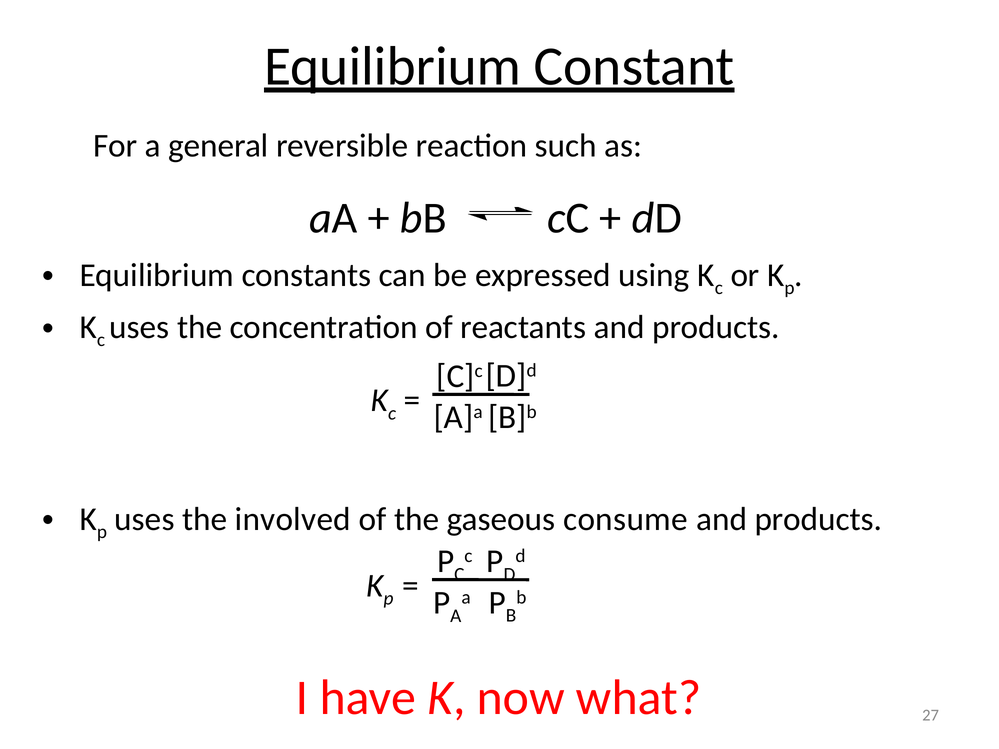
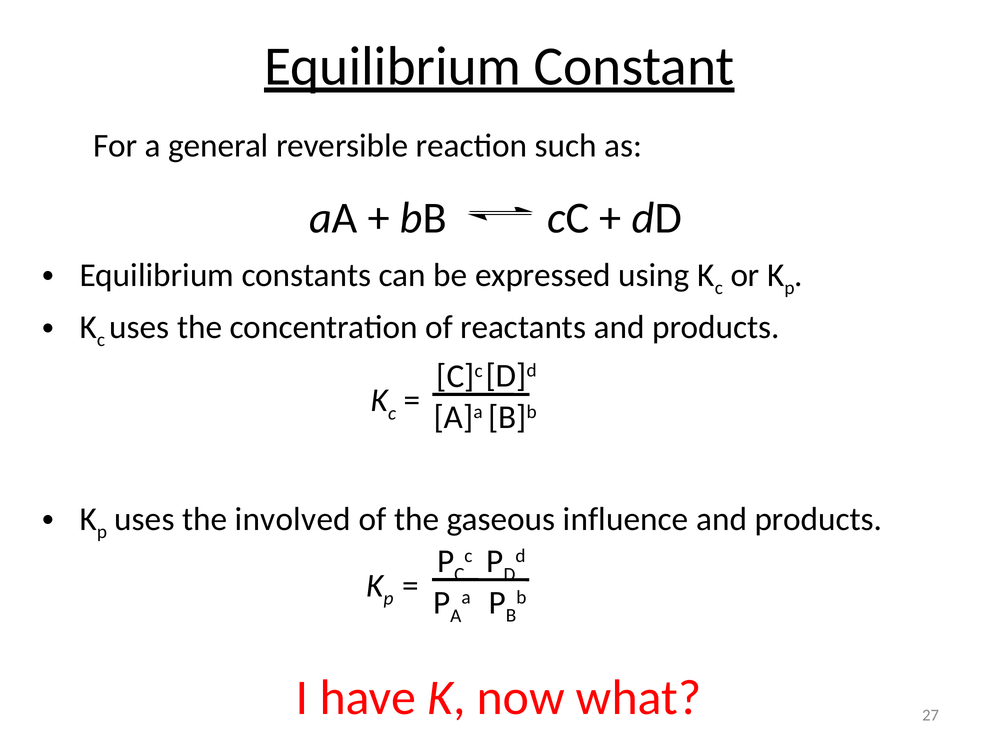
consume: consume -> influence (626, 519)
